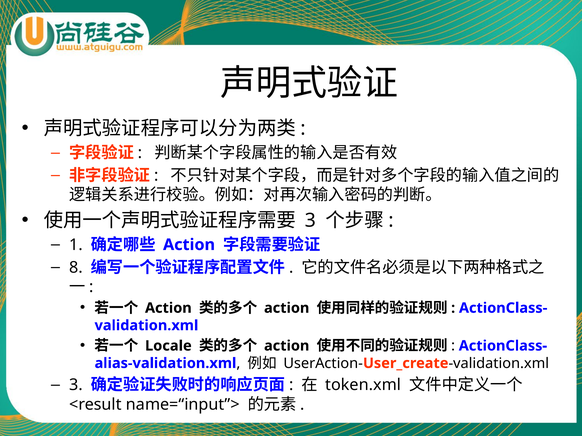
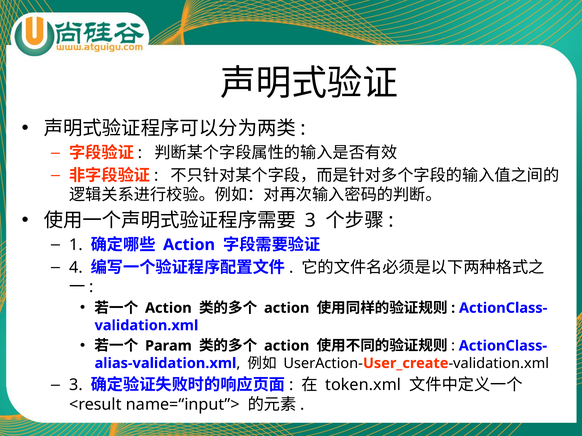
8: 8 -> 4 (76, 268)
Locale: Locale -> Param (168, 346)
